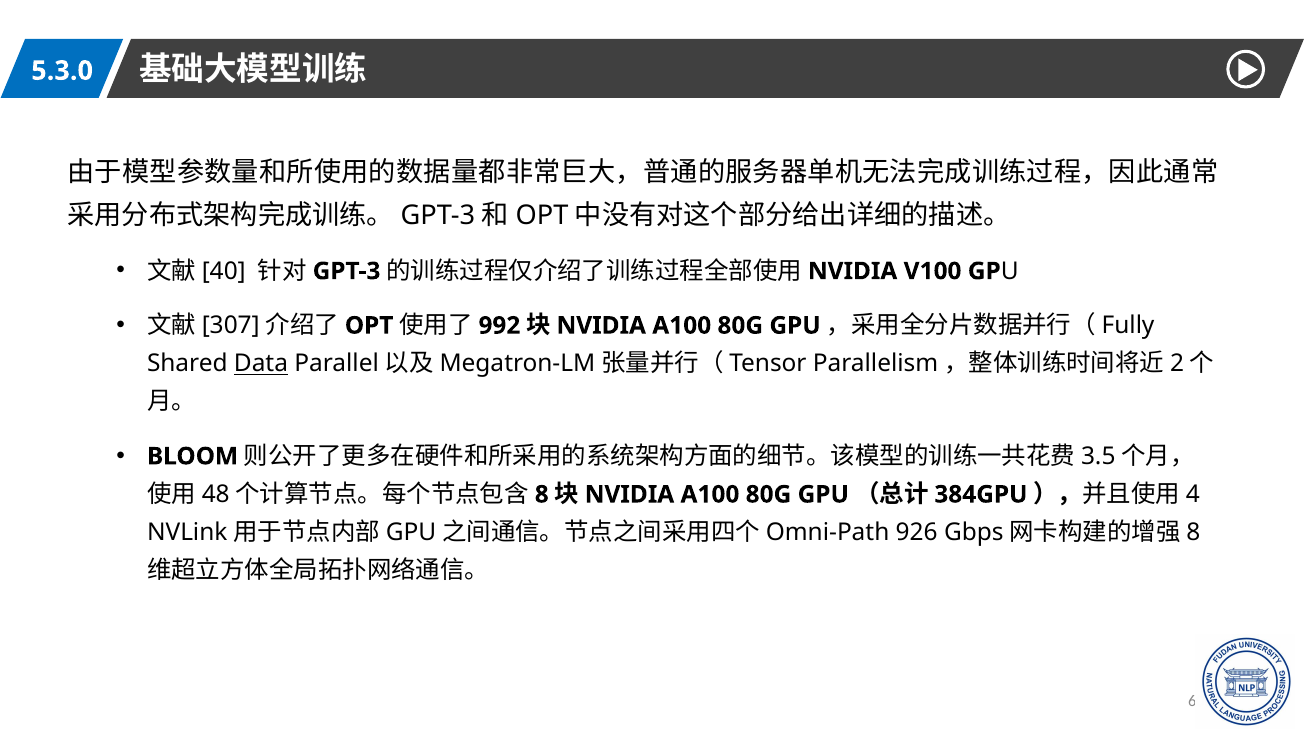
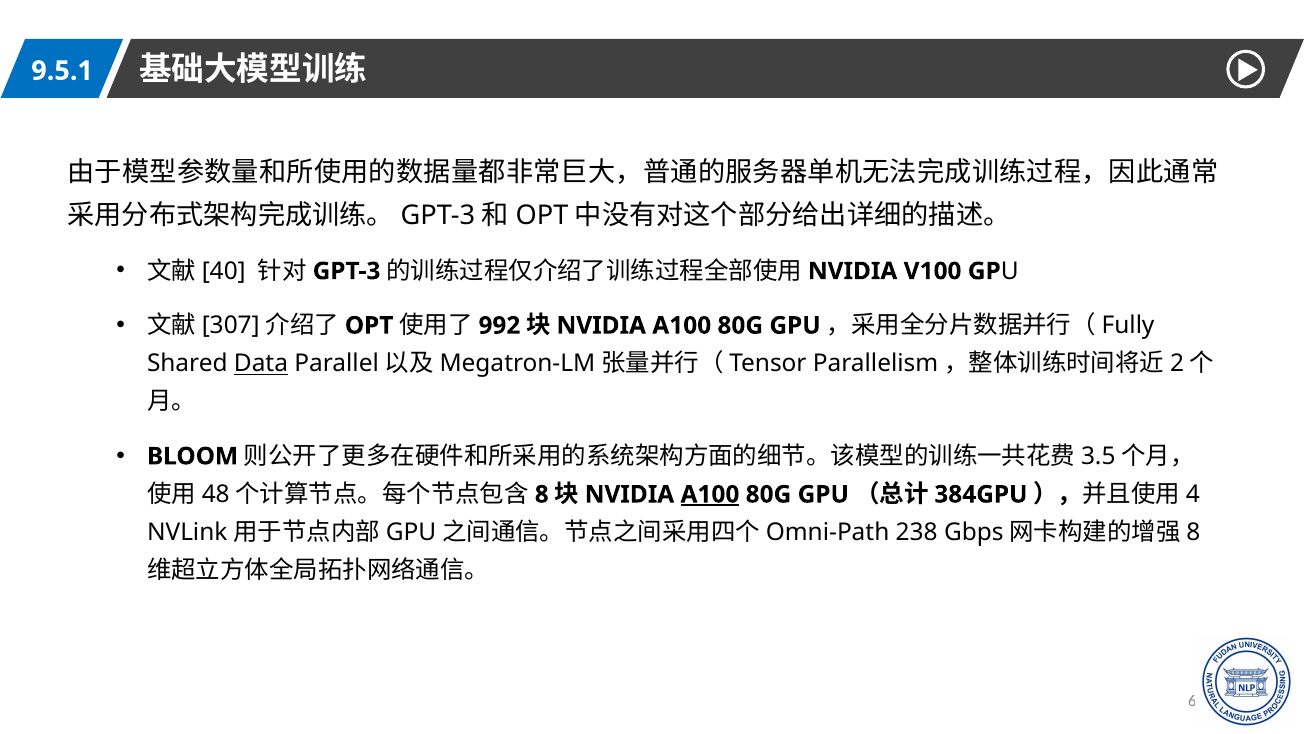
5.3.0: 5.3.0 -> 9.5.1 (62, 71)
A100 underline: none -> present (710, 494)
926: 926 -> 238 (917, 532)
